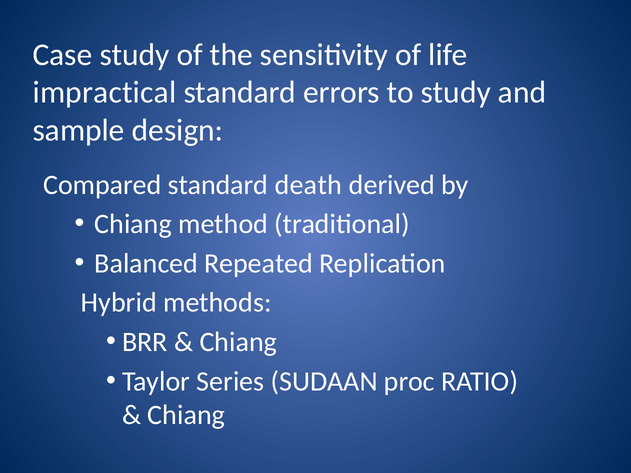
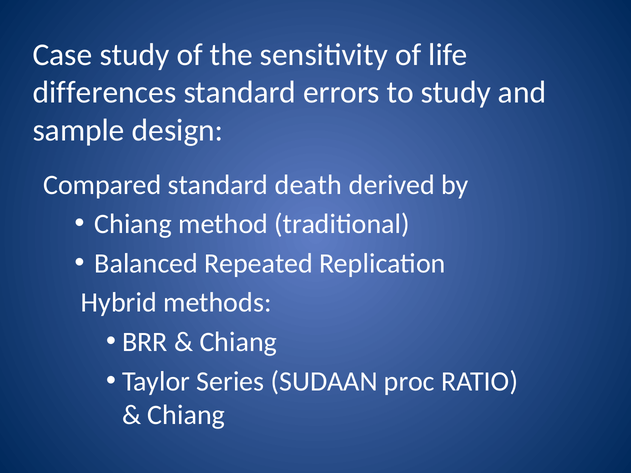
impractical: impractical -> differences (104, 93)
